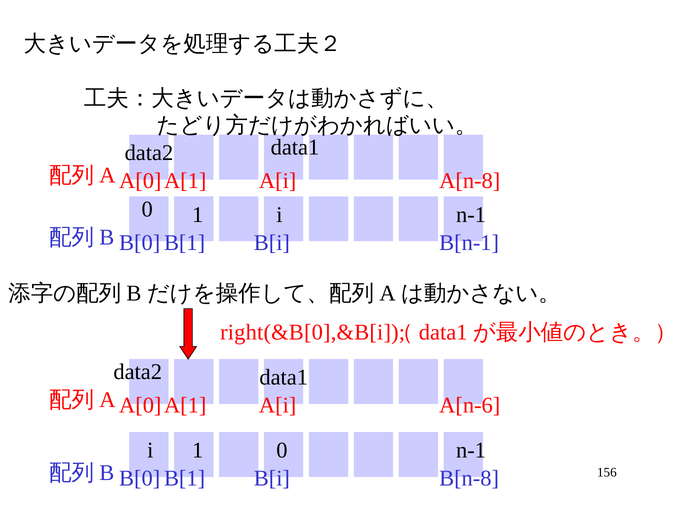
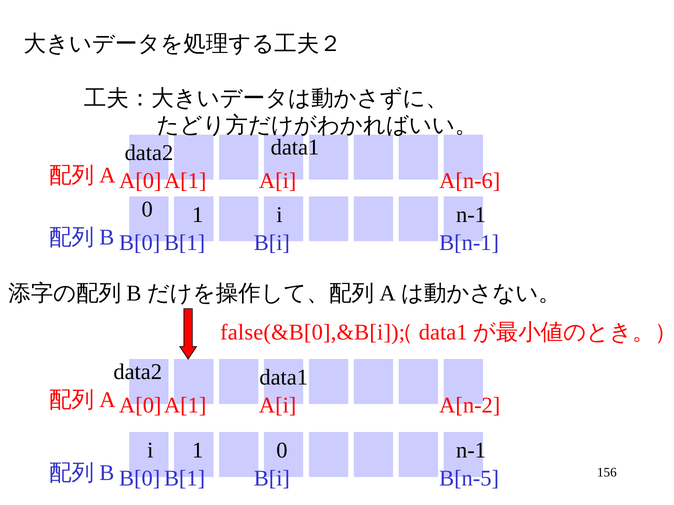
A[n-8: A[n-8 -> A[n-6 (470, 181)
right(&B[0],&B[i: right(&B[0],&B[i -> false(&B[0],&B[i (313, 333)
A[n-6: A[n-6 -> A[n-2 (470, 406)
B[n-8: B[n-8 -> B[n-5 (469, 479)
